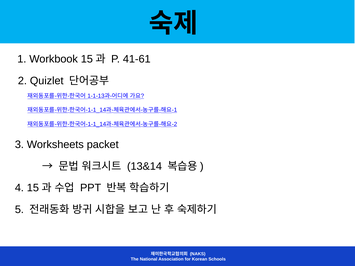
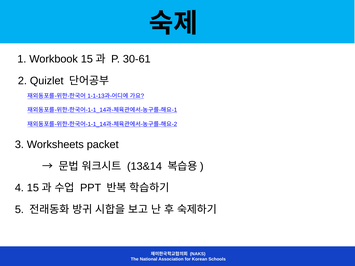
41-61: 41-61 -> 30-61 (137, 59)
